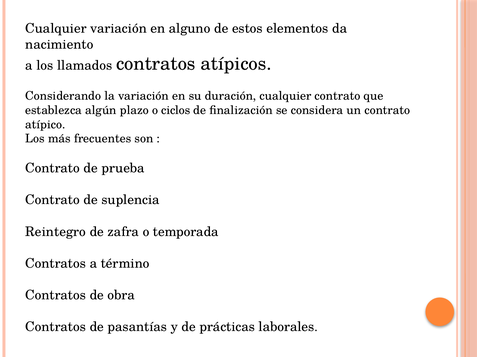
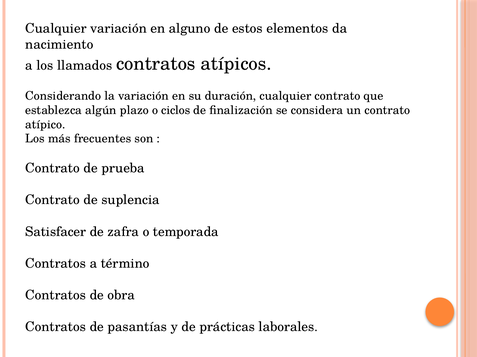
Reintegro: Reintegro -> Satisfacer (56, 232)
